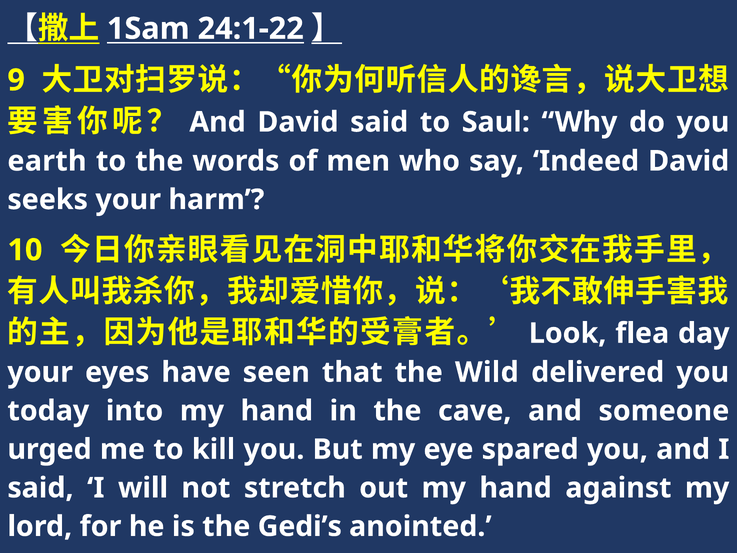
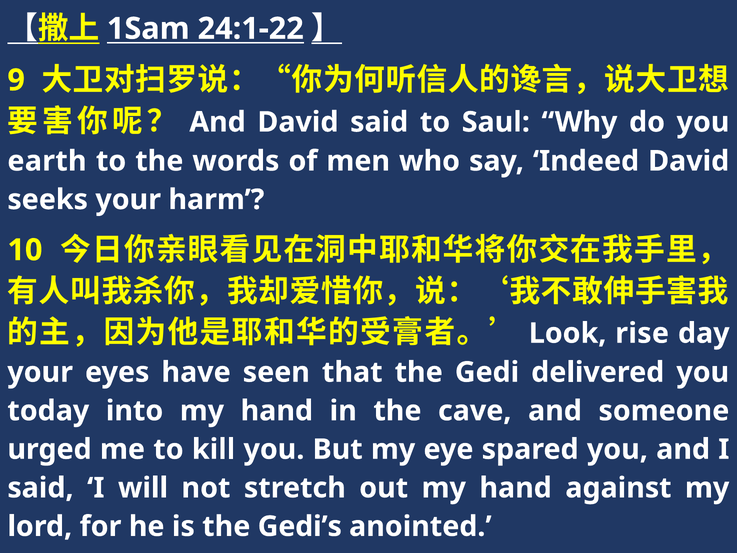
flea: flea -> rise (642, 333)
Wild: Wild -> Gedi (487, 372)
